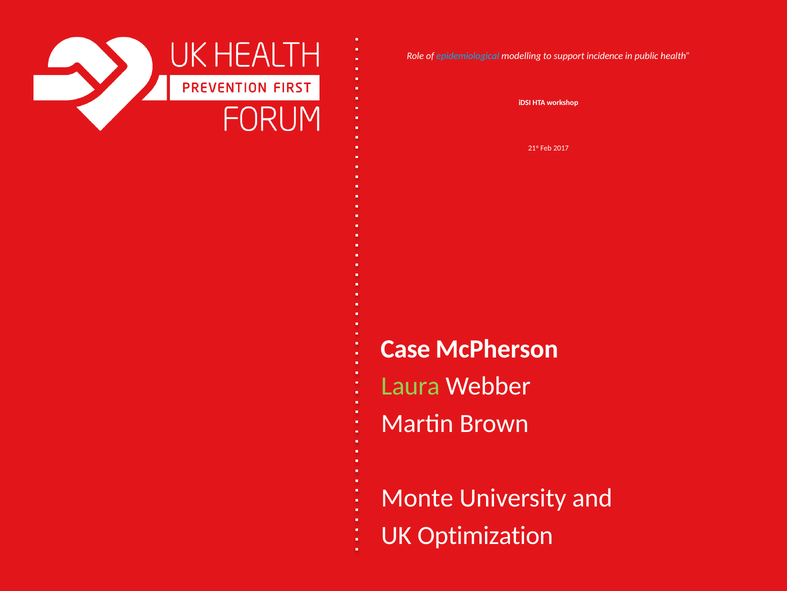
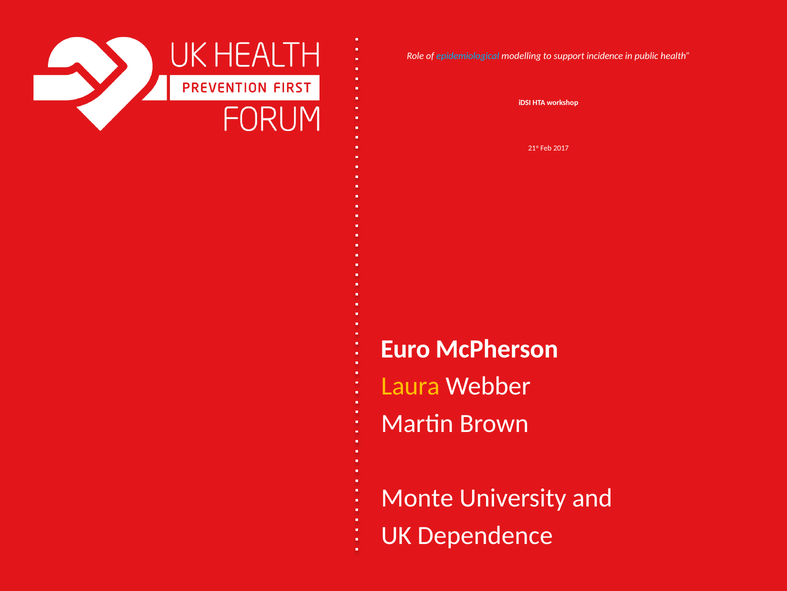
Case: Case -> Euro (405, 349)
Laura colour: light green -> yellow (410, 386)
Optimization: Optimization -> Dependence (485, 535)
